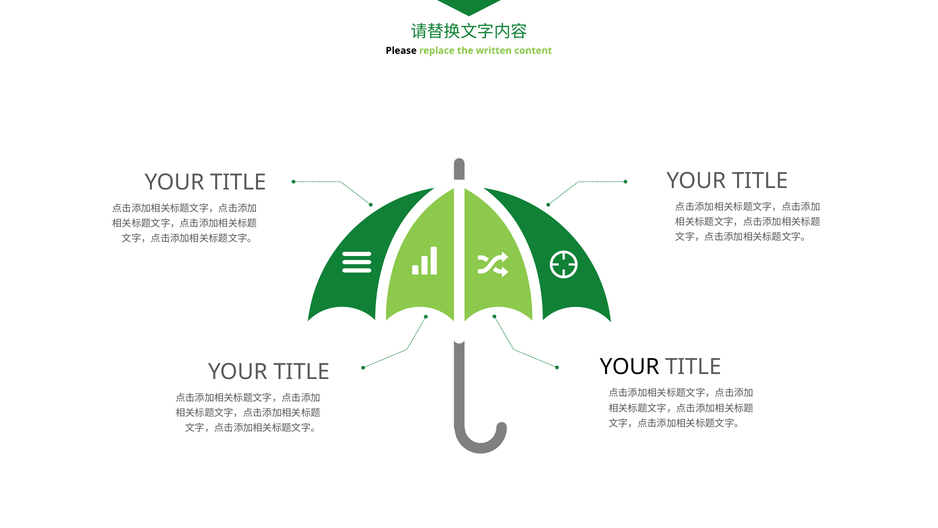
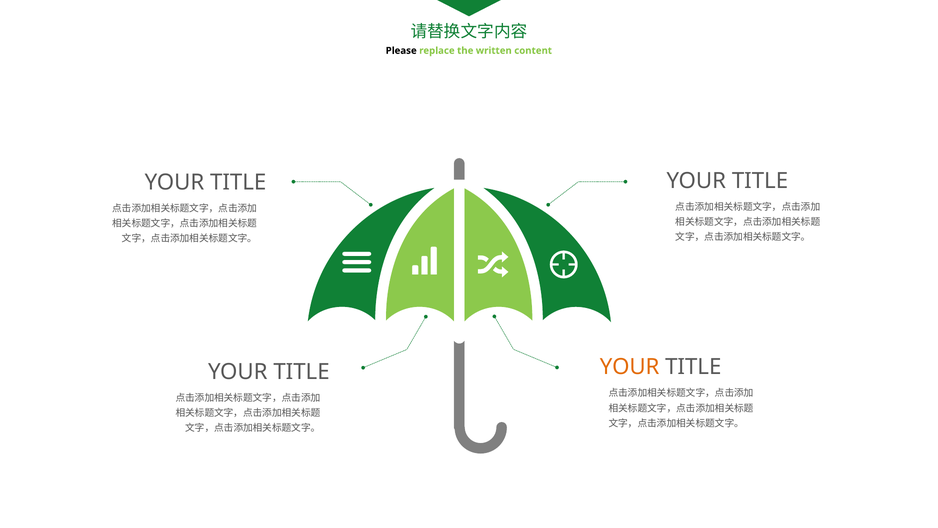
YOUR colour: black -> orange (630, 367)
